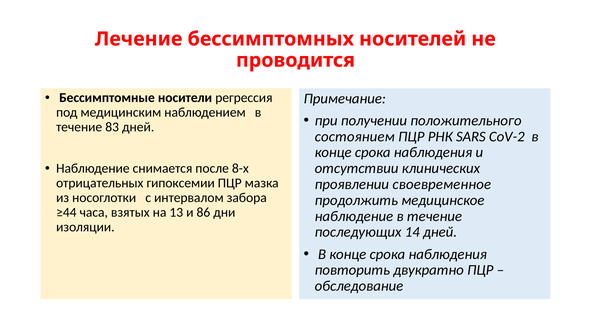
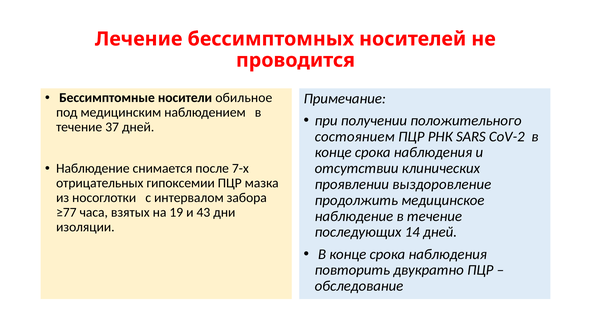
регрессия: регрессия -> обильное (244, 98)
83: 83 -> 37 (112, 127)
8-х: 8-х -> 7-х (240, 169)
своевременное: своевременное -> выздоровление (442, 185)
≥44: ≥44 -> ≥77 (66, 213)
13: 13 -> 19 (176, 213)
86: 86 -> 43 (203, 213)
